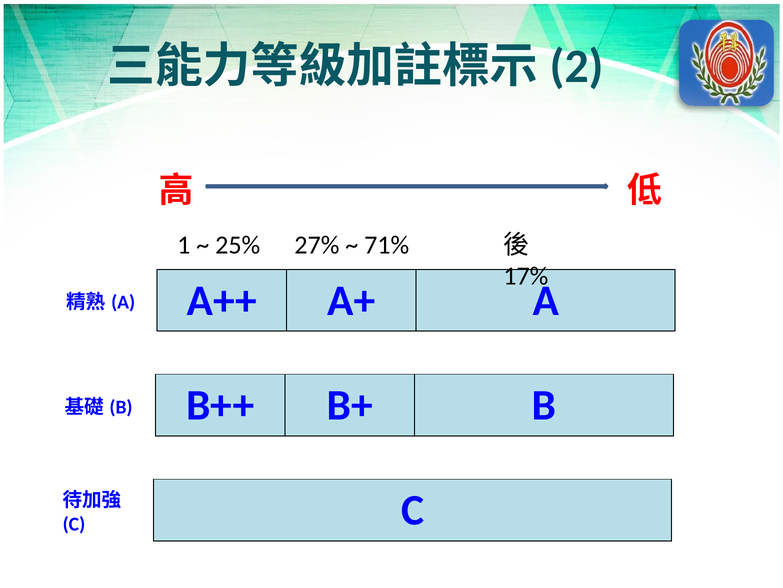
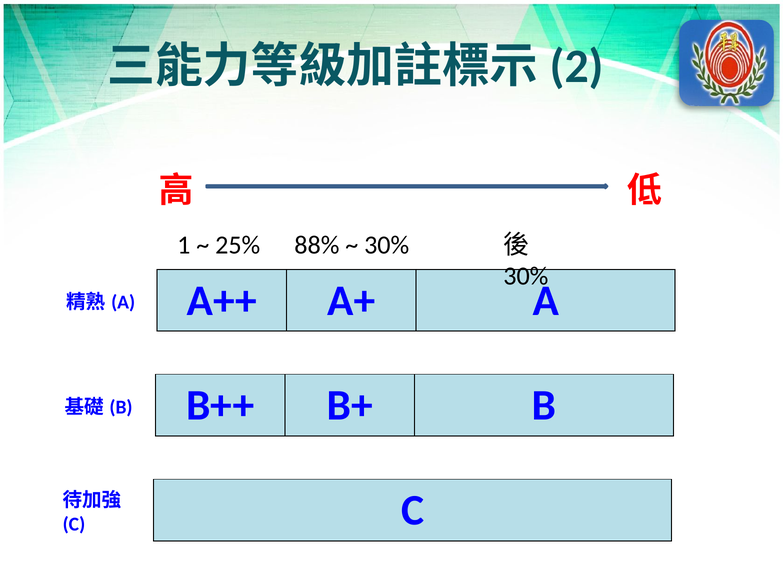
27%: 27% -> 88% (317, 245)
71%: 71% -> 30% (387, 245)
17%: 17% -> 30% (526, 276)
